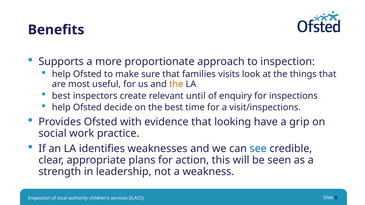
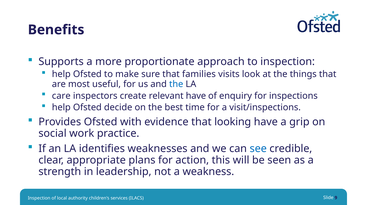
the colour: orange -> blue (176, 84)
best: best -> care (61, 96)
relevant until: until -> have (196, 96)
